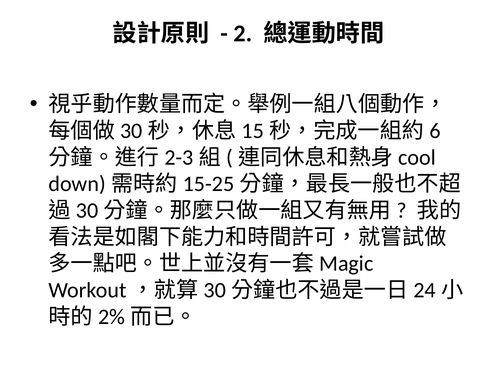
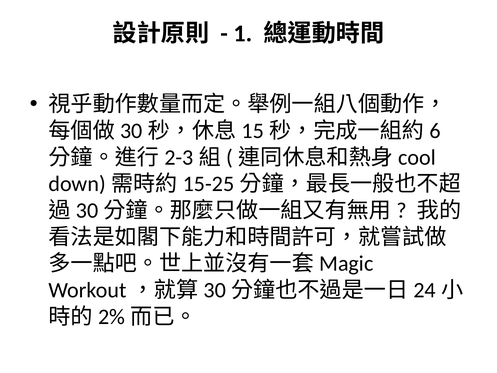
2: 2 -> 1 (243, 34)
